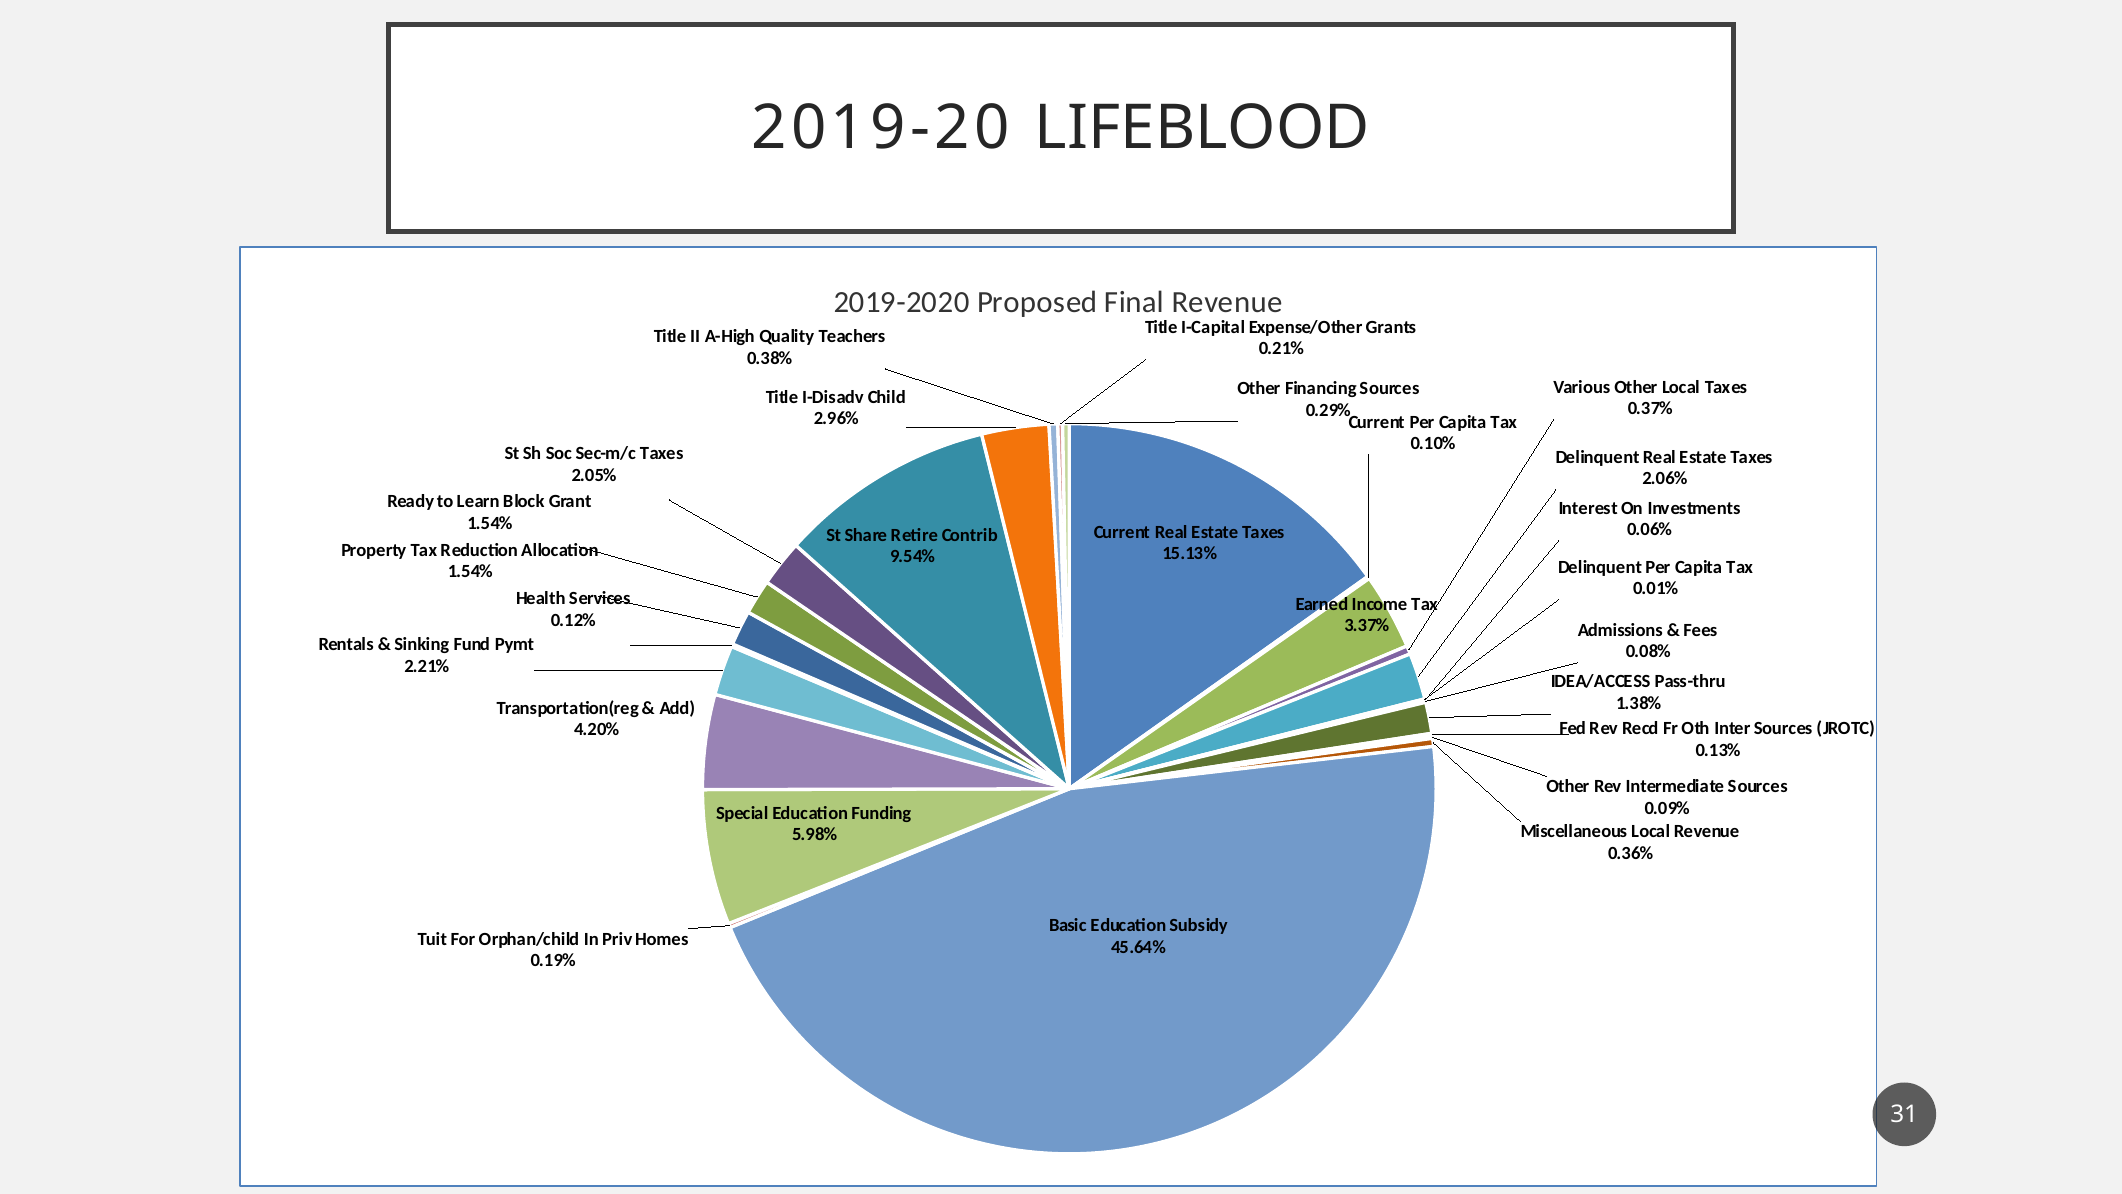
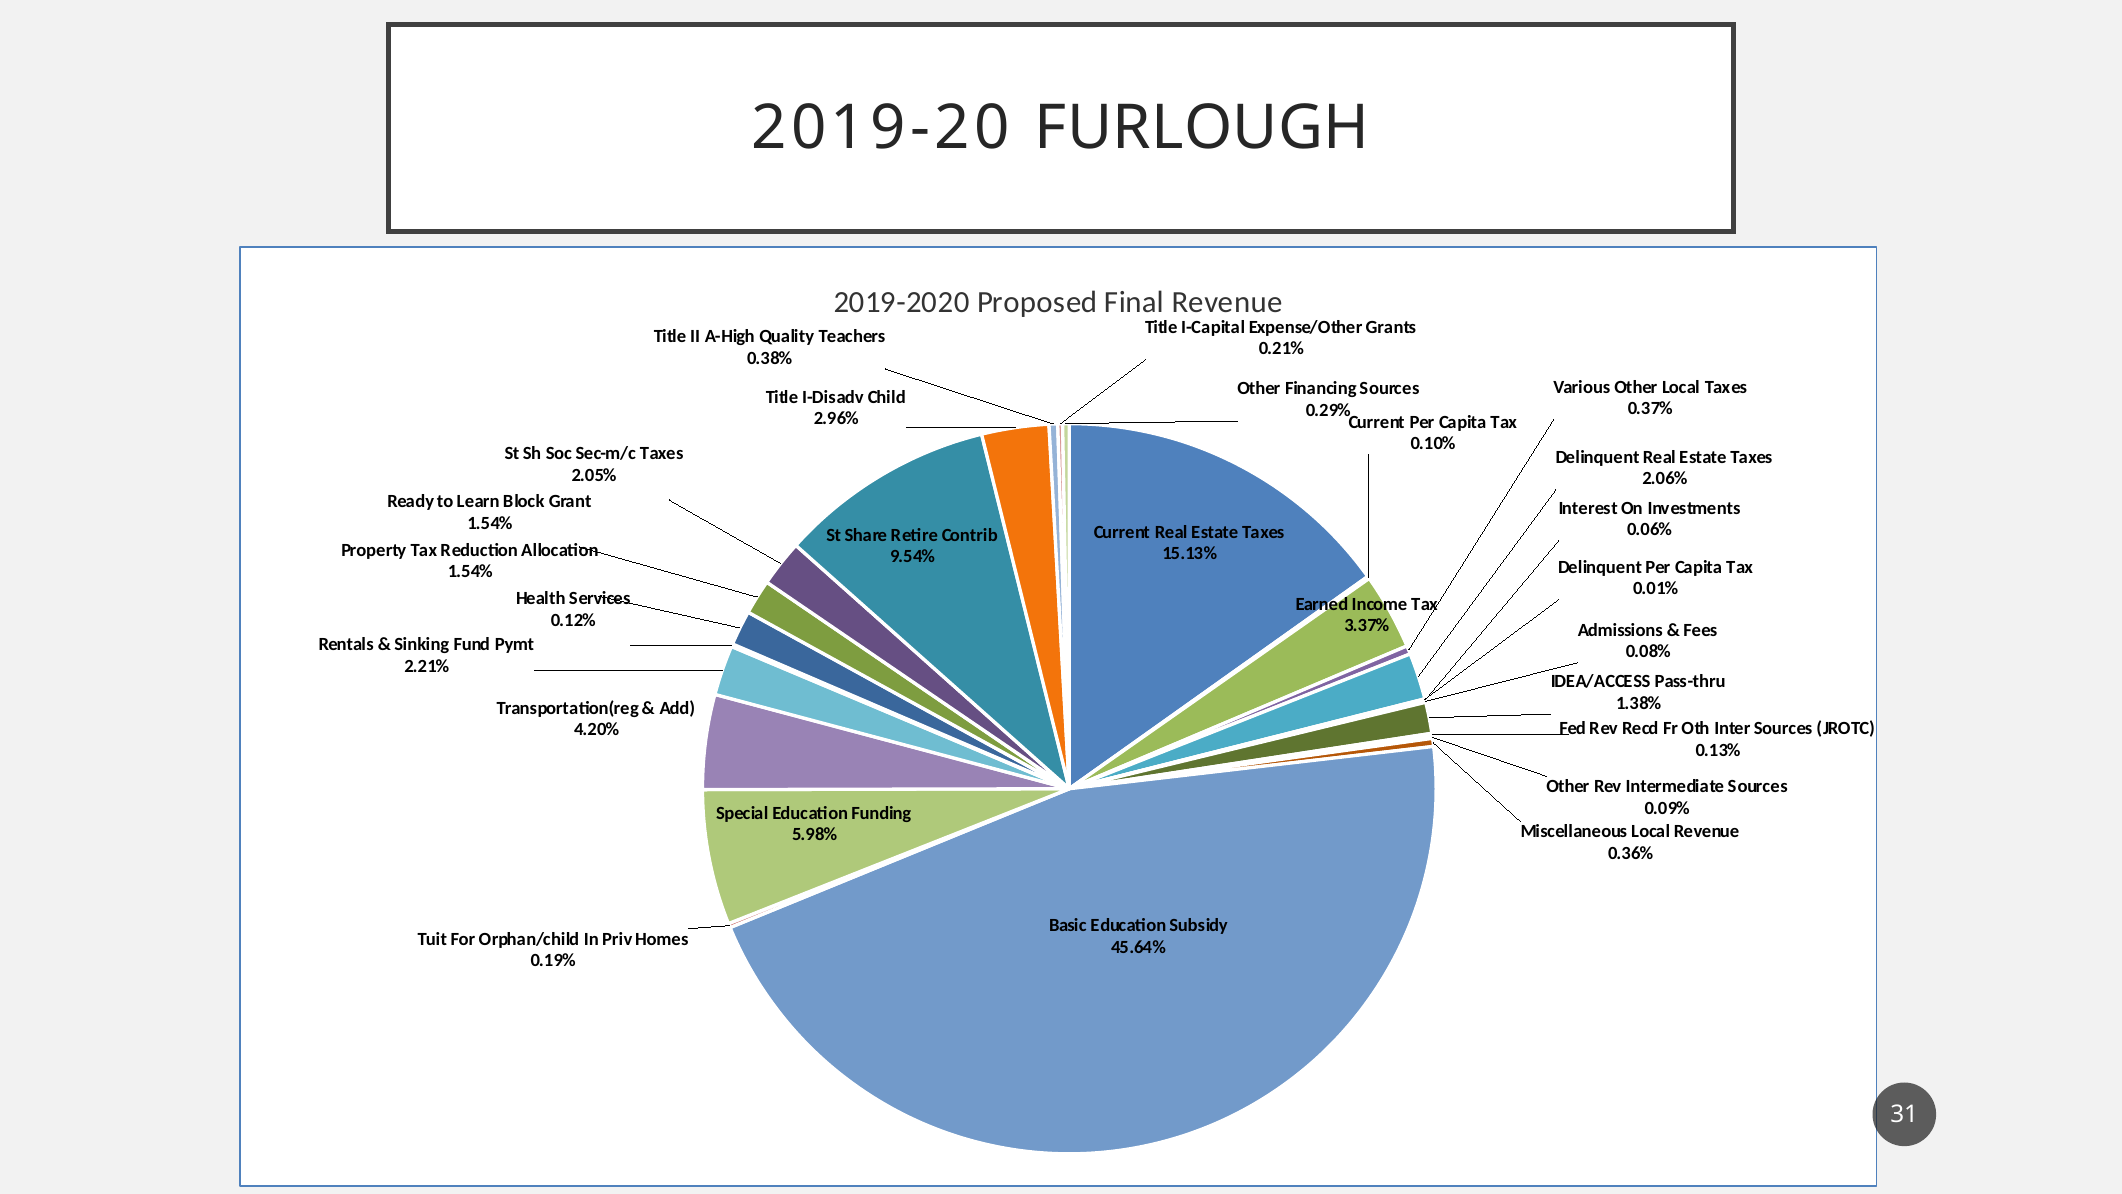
LIFEBLOOD: LIFEBLOOD -> FURLOUGH (1202, 128)
